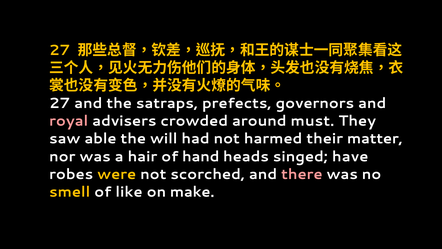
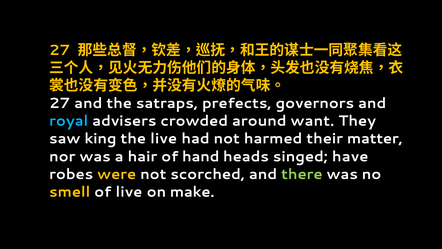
royal colour: pink -> light blue (69, 121)
must: must -> want (312, 121)
able: able -> king (100, 139)
the will: will -> live (164, 139)
there colour: pink -> light green (302, 174)
of like: like -> live (129, 192)
